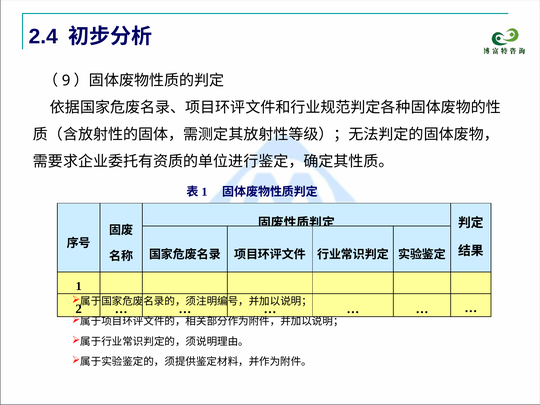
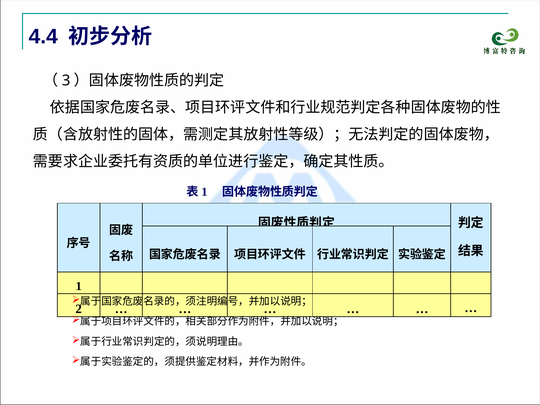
2.4: 2.4 -> 4.4 (43, 36)
9: 9 -> 3 (66, 80)
